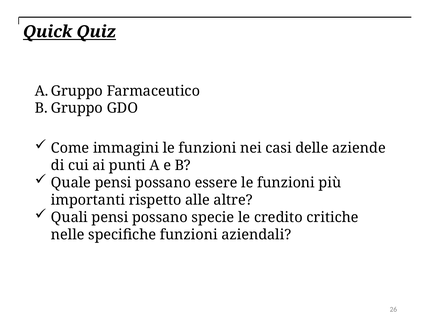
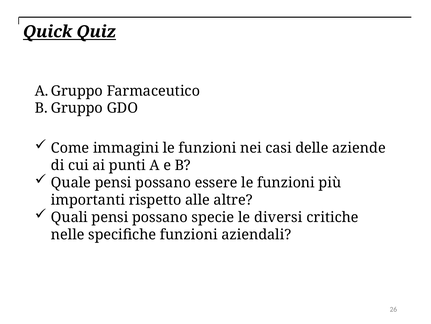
credito: credito -> diversi (278, 217)
